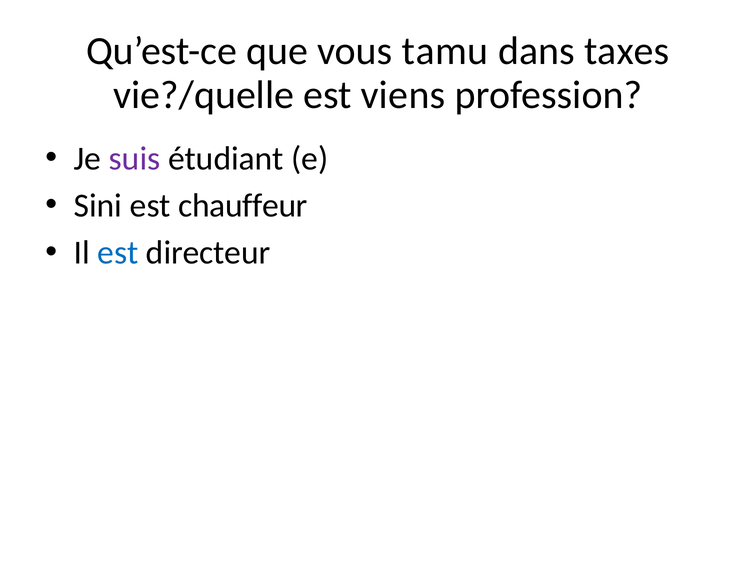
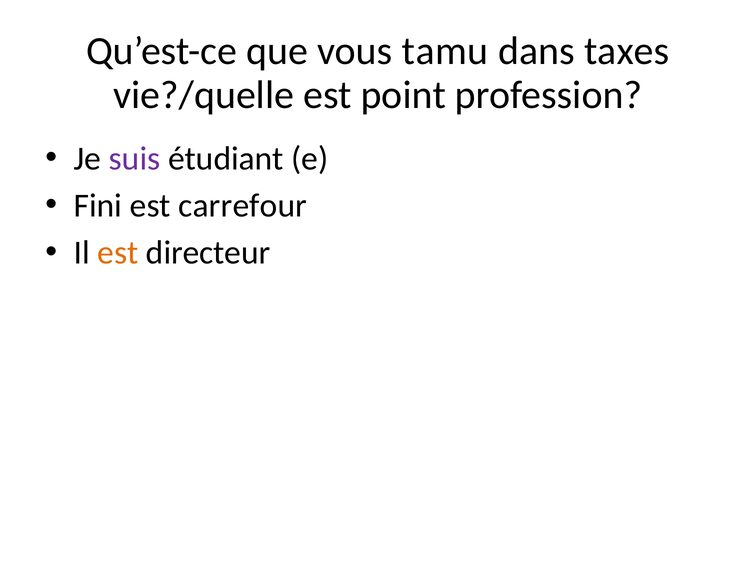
viens: viens -> point (403, 95)
Sini: Sini -> Fini (98, 206)
chauffeur: chauffeur -> carrefour (243, 206)
est colour: blue -> orange (118, 253)
